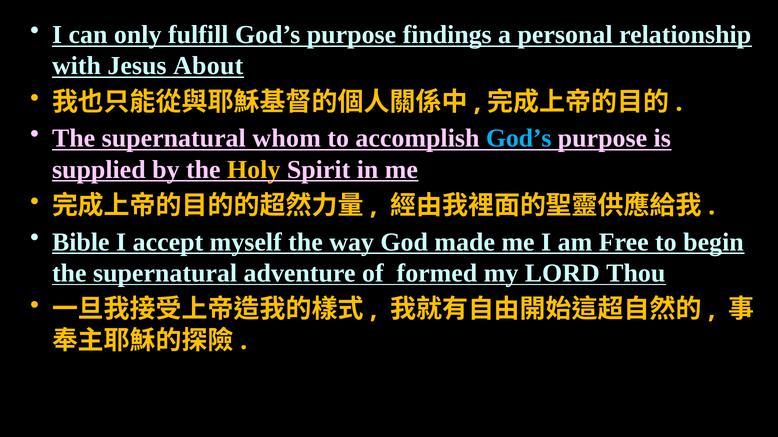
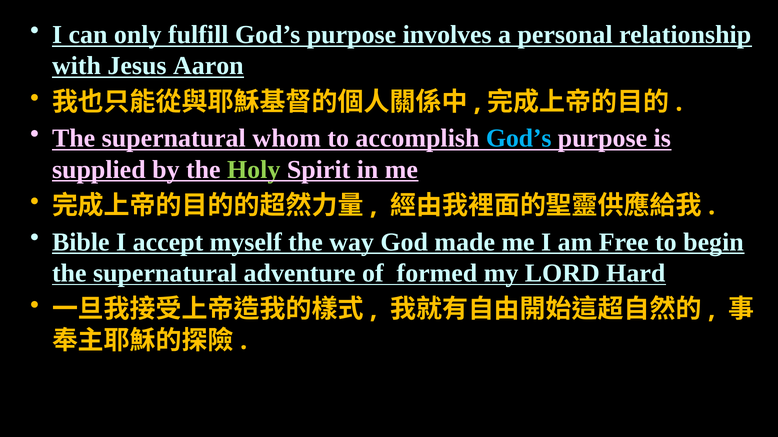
findings: findings -> involves (447, 35)
About: About -> Aaron (208, 66)
Holy colour: yellow -> light green (254, 170)
Thou: Thou -> Hard (636, 274)
